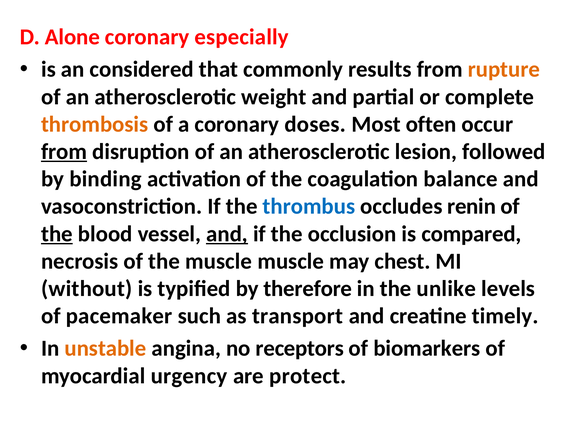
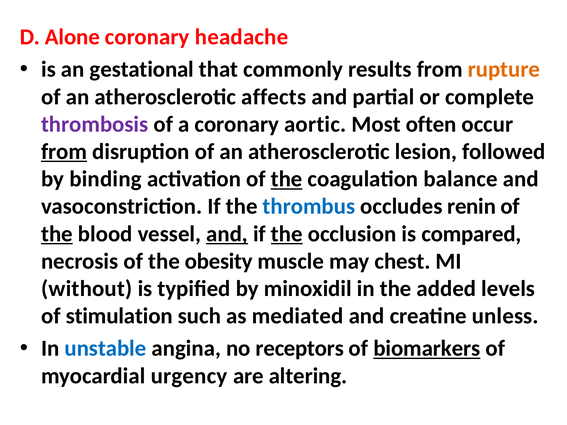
especially: especially -> headache (242, 37)
considered: considered -> gestational (142, 70)
weight: weight -> affects (274, 97)
thrombosis colour: orange -> purple (95, 124)
doses: doses -> aortic (315, 124)
the underline: none -> present (287, 179)
the underline: none -> present (287, 234)
the muscle: muscle -> obesity (219, 261)
therefore: therefore -> minoxidil (308, 289)
unlike: unlike -> added (446, 289)
pacemaker: pacemaker -> stimulation (119, 316)
transport: transport -> mediated (298, 316)
timely: timely -> unless (505, 316)
unstable colour: orange -> blue (105, 349)
biomarkers underline: none -> present (427, 349)
protect: protect -> altering (308, 376)
